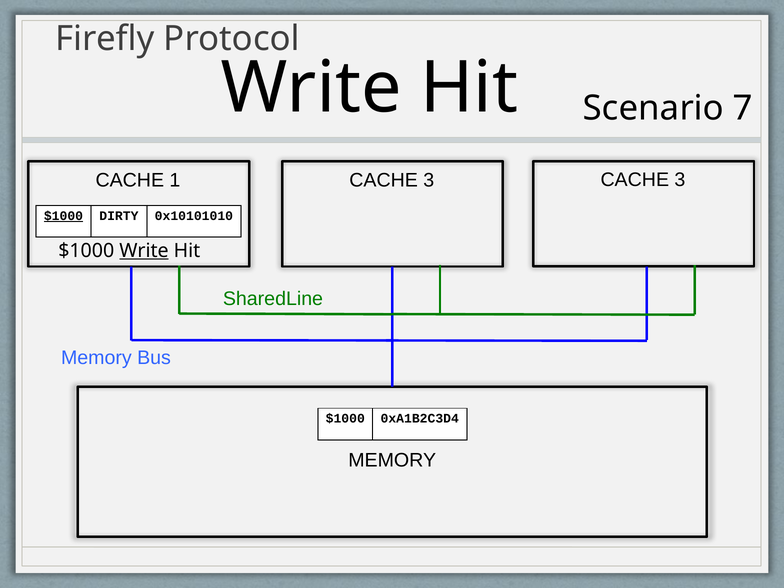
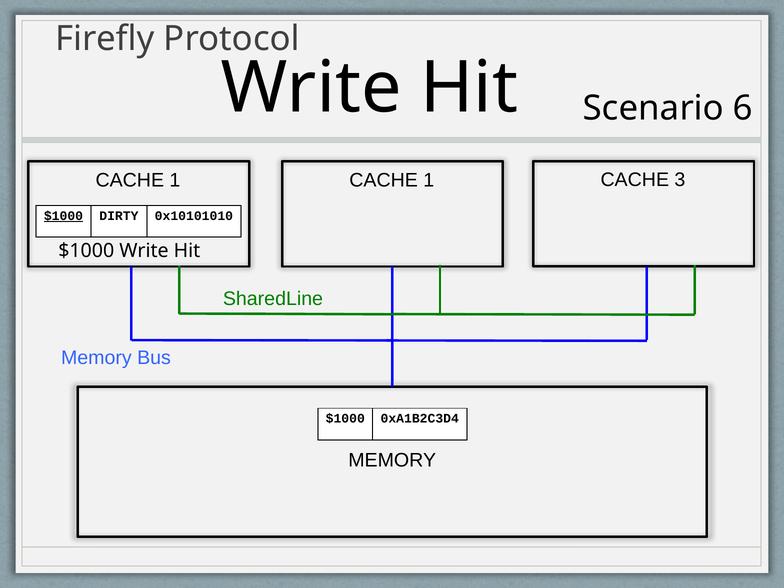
7: 7 -> 6 (743, 108)
1 CACHE 3: 3 -> 1 (429, 180)
Write underline: present -> none (144, 251)
